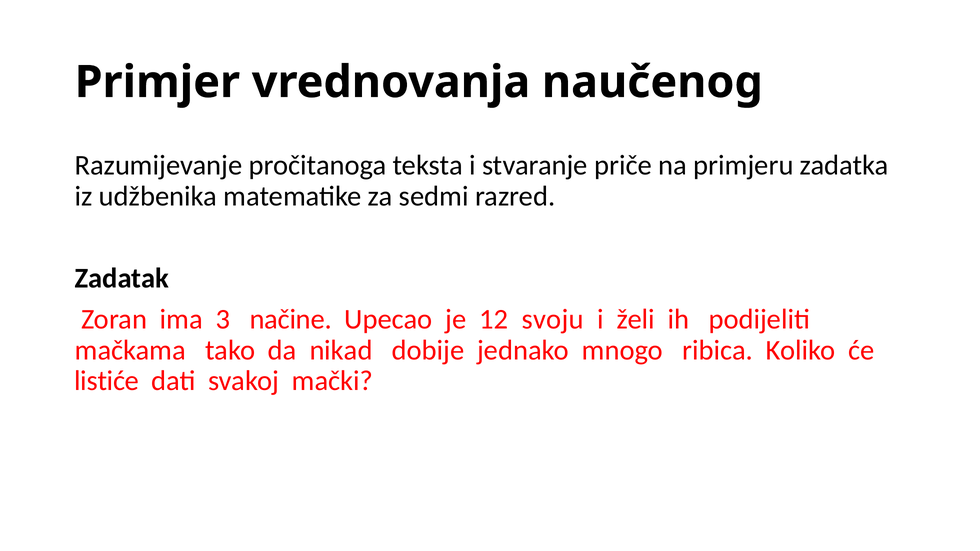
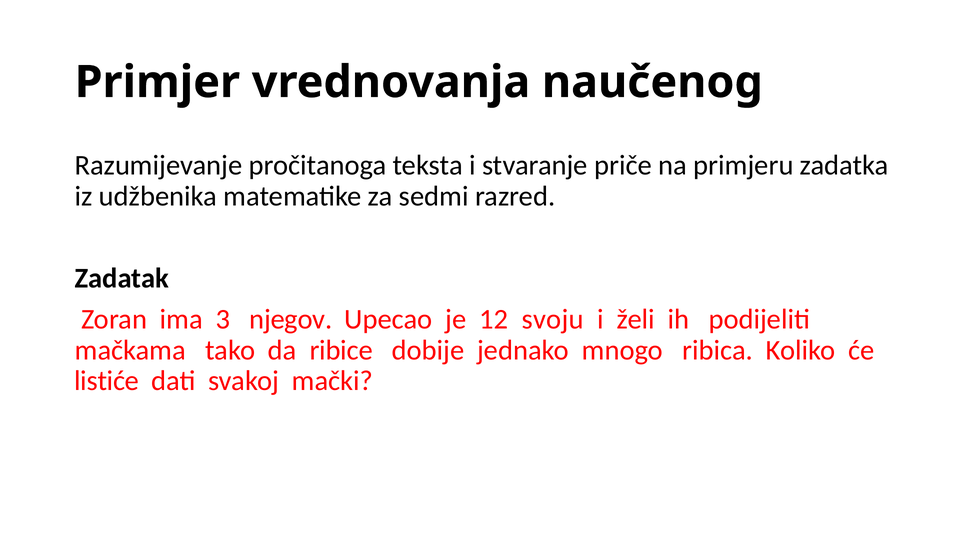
načine: načine -> njegov (291, 320)
nikad: nikad -> ribice (341, 350)
